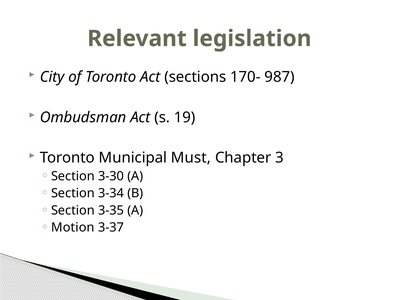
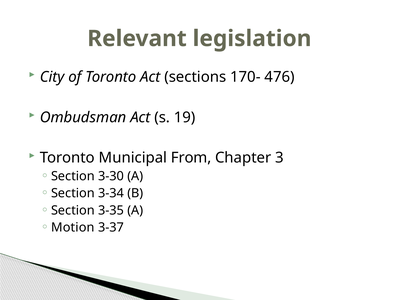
987: 987 -> 476 (280, 77)
Must: Must -> From (191, 157)
